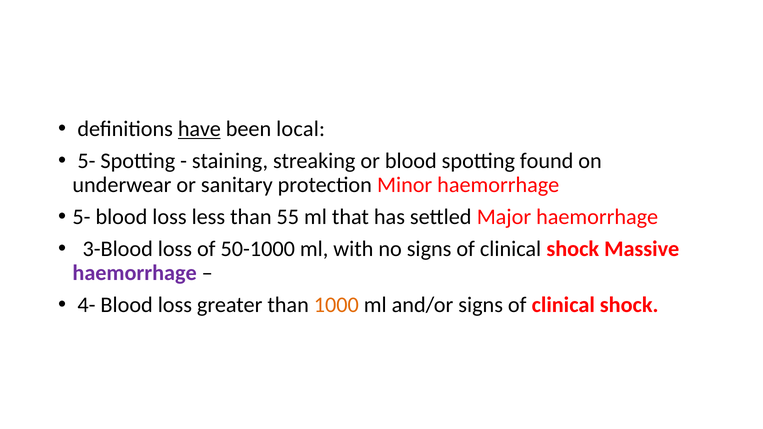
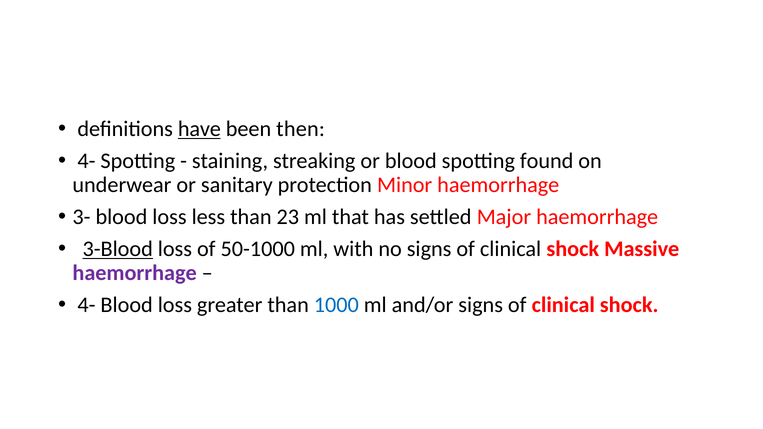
local: local -> then (301, 129)
5-: 5- -> 4- (86, 161)
5-: 5- -> 3- (82, 217)
55: 55 -> 23 (288, 217)
3-Blood underline: none -> present (118, 249)
1000 colour: orange -> blue (336, 305)
